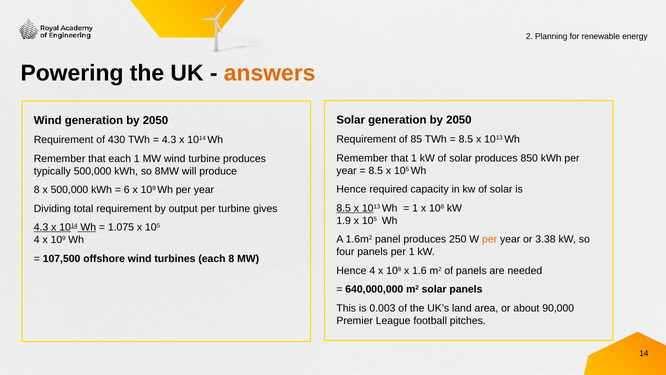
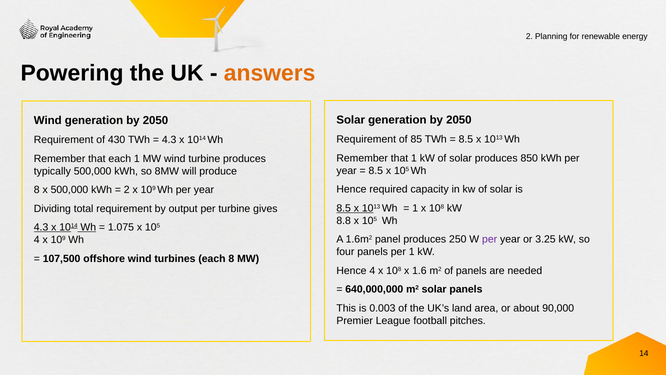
6: 6 -> 2 (127, 190)
1.9: 1.9 -> 8.8 (344, 220)
per colour: orange -> purple (490, 239)
3.38: 3.38 -> 3.25 (545, 239)
